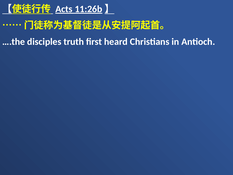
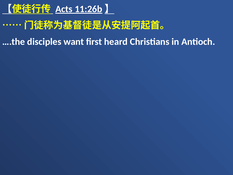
truth: truth -> want (74, 42)
